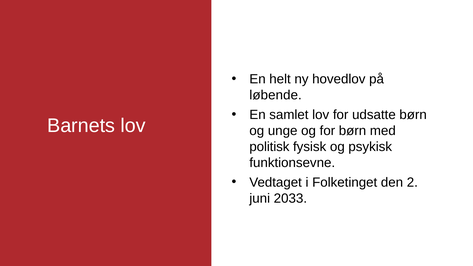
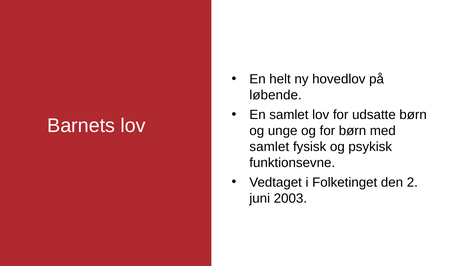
politisk: politisk -> samlet (269, 147)
2033: 2033 -> 2003 (290, 198)
